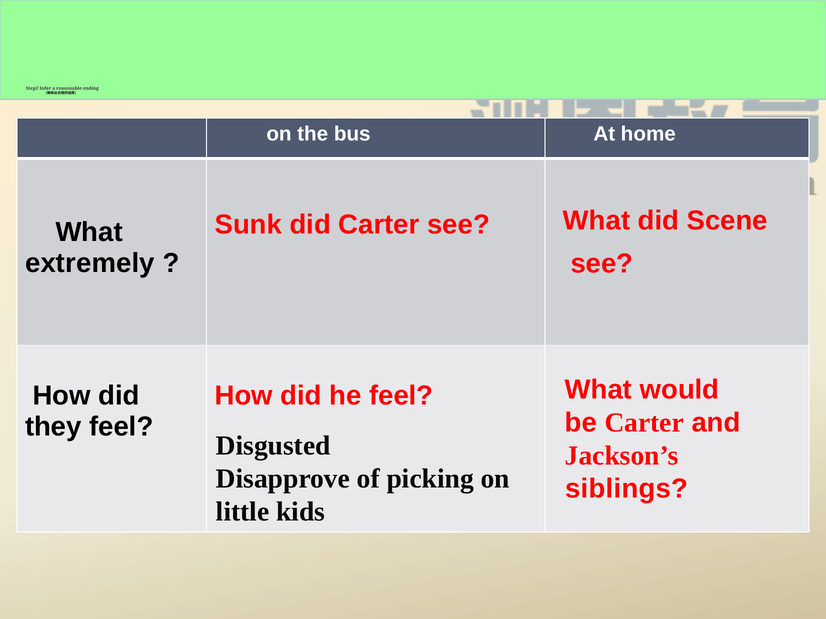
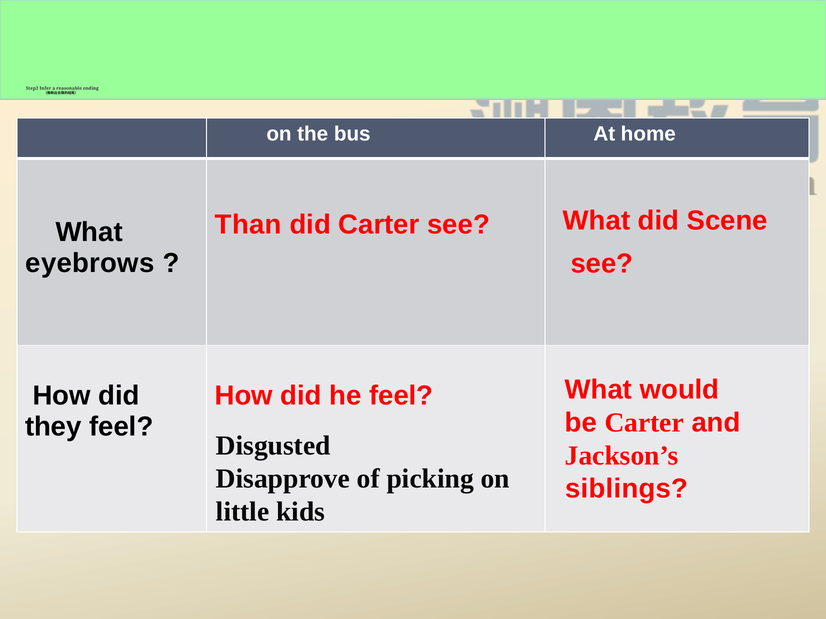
Sunk: Sunk -> Than (248, 225)
extremely: extremely -> eyebrows (90, 263)
